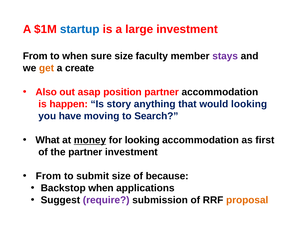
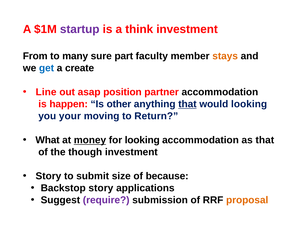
startup colour: blue -> purple (80, 29)
large: large -> think (139, 29)
to when: when -> many (75, 56)
sure size: size -> part (124, 56)
stays colour: purple -> orange (225, 56)
get colour: orange -> blue (47, 68)
Also: Also -> Line (46, 92)
story: story -> other (119, 104)
that underline: none -> present (187, 104)
have: have -> your (70, 116)
Search: Search -> Return (156, 116)
as first: first -> that (265, 140)
the partner: partner -> though (85, 152)
From: From -> Story (48, 176)
Backstop when: when -> story (101, 188)
